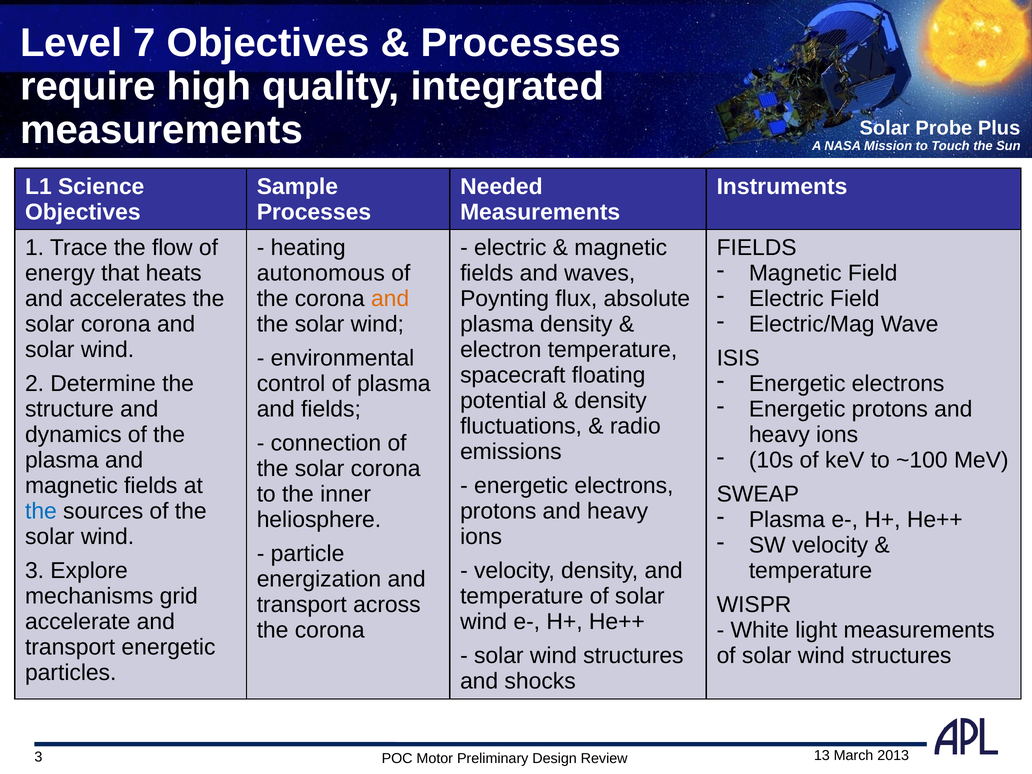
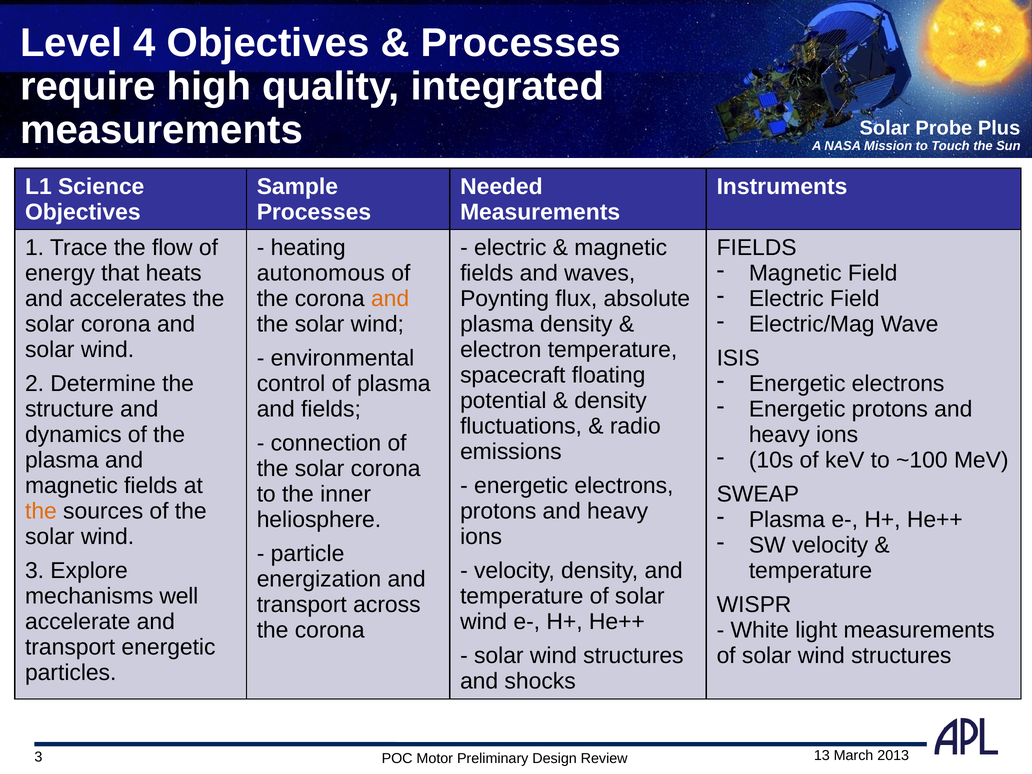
7: 7 -> 4 (145, 43)
the colour: blue -> orange (41, 511)
grid: grid -> well (179, 596)
